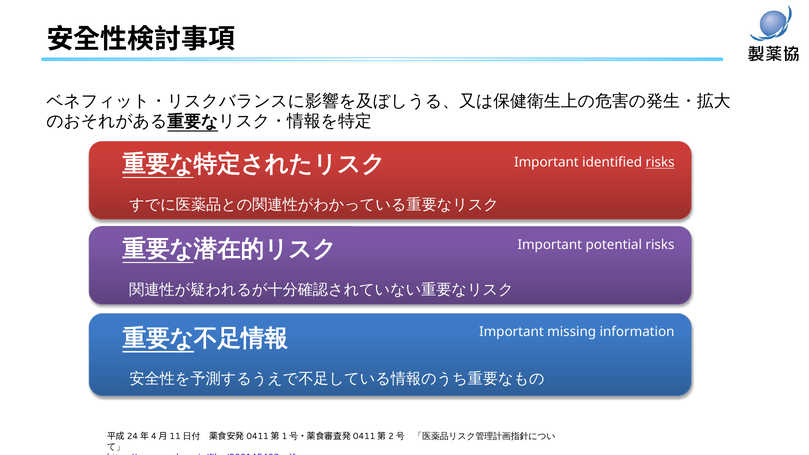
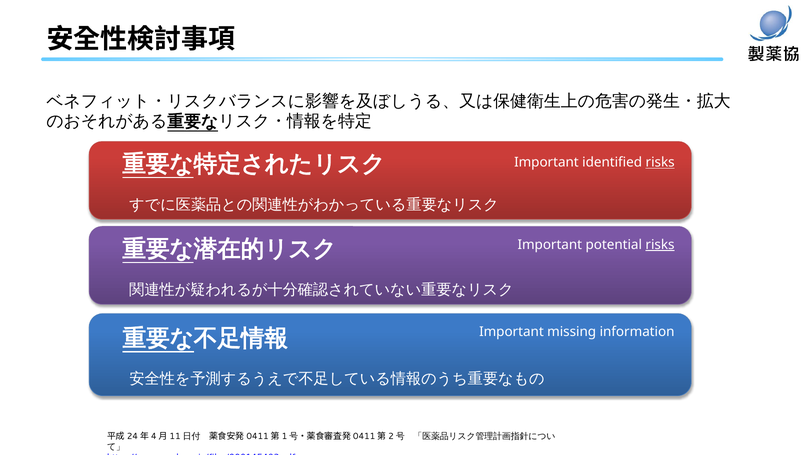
risks underline: none -> present (660, 245)
